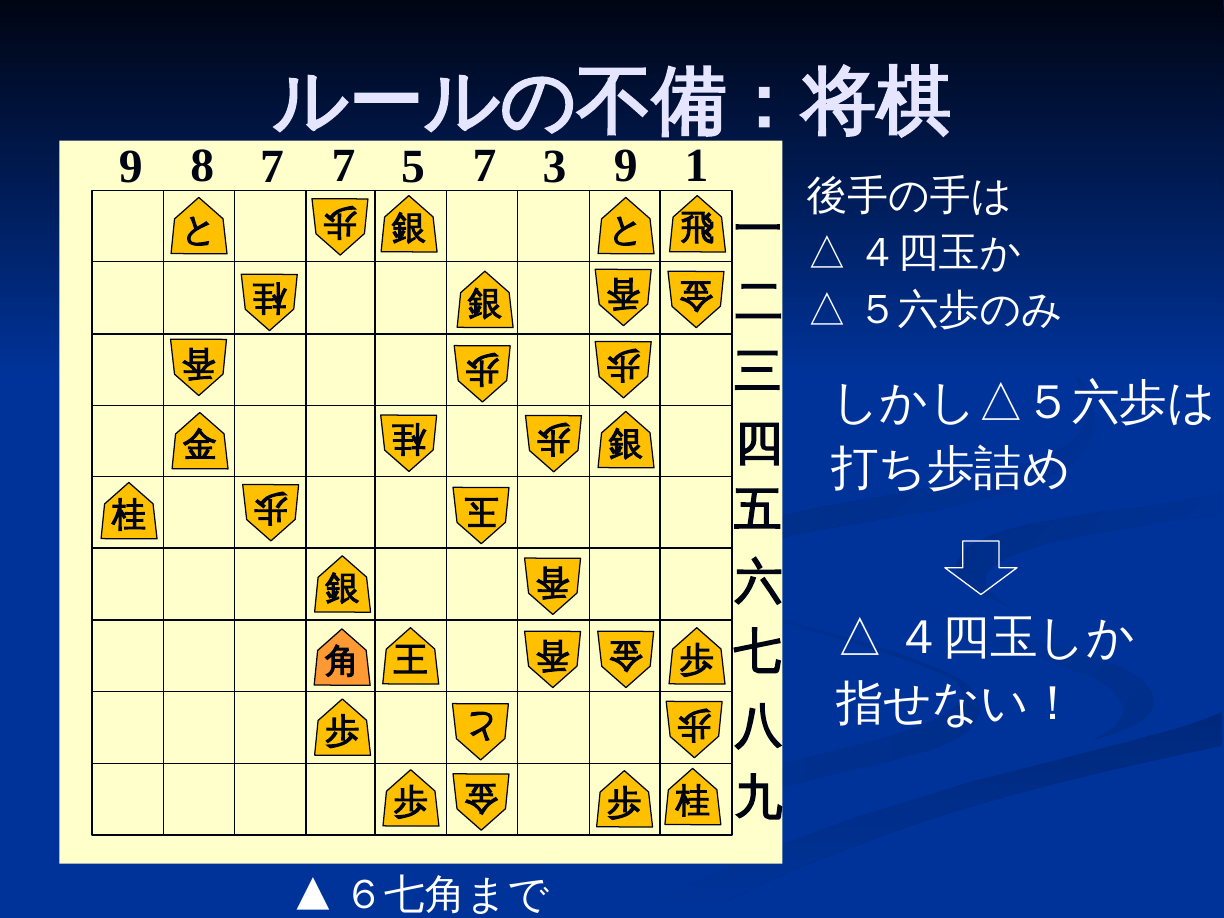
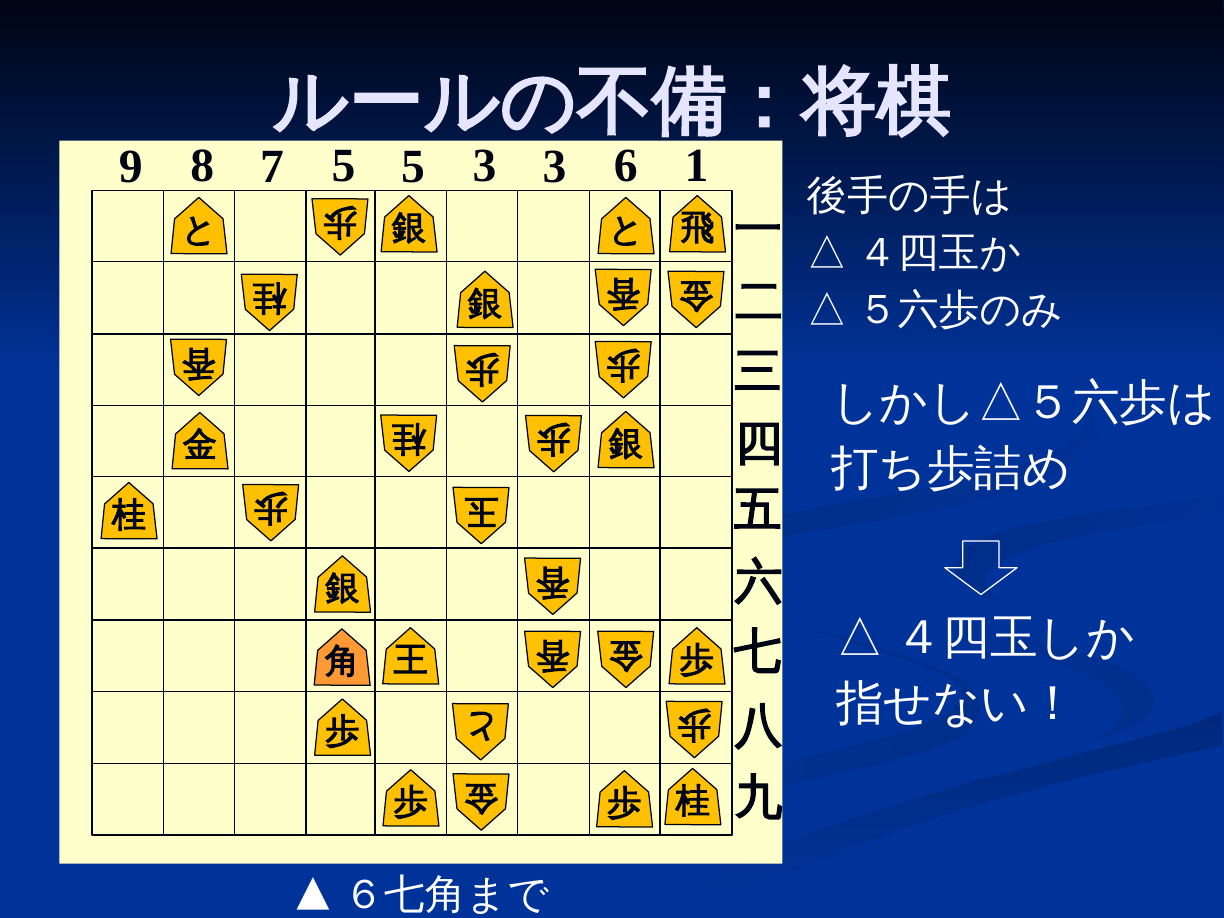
7 7: 7 -> 5 (343, 166)
5 7: 7 -> 3 (484, 166)
3 9: 9 -> 6 (626, 166)
